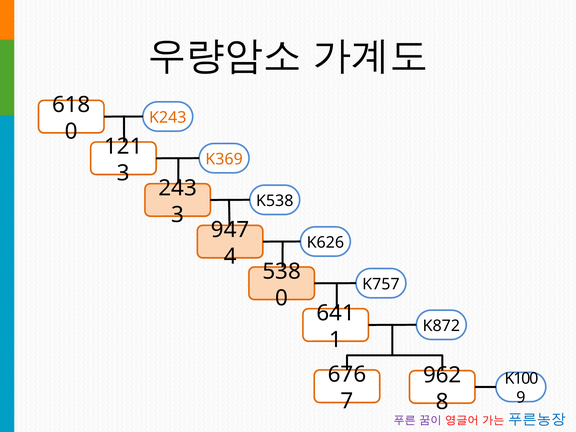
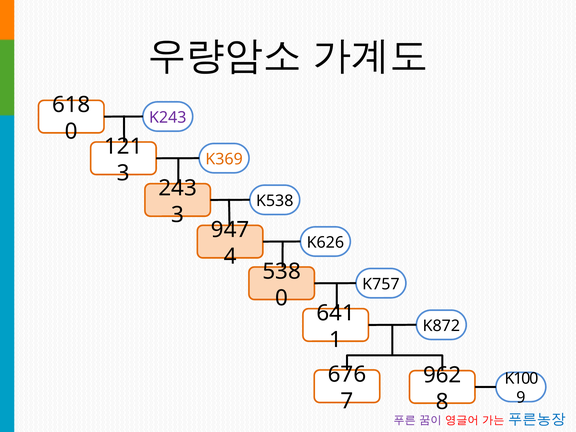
K243 colour: orange -> purple (168, 118)
